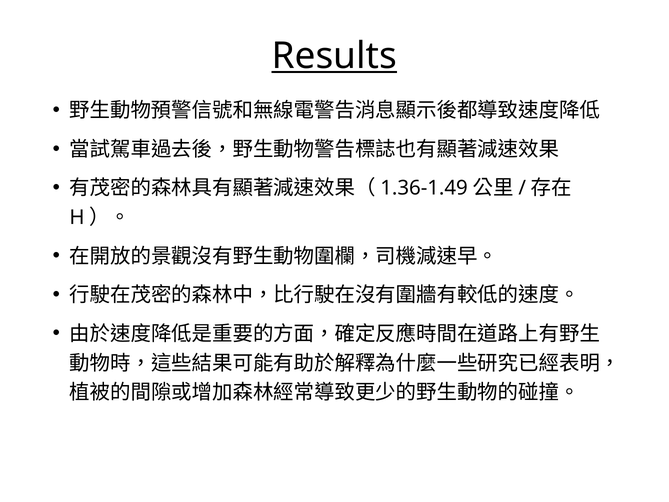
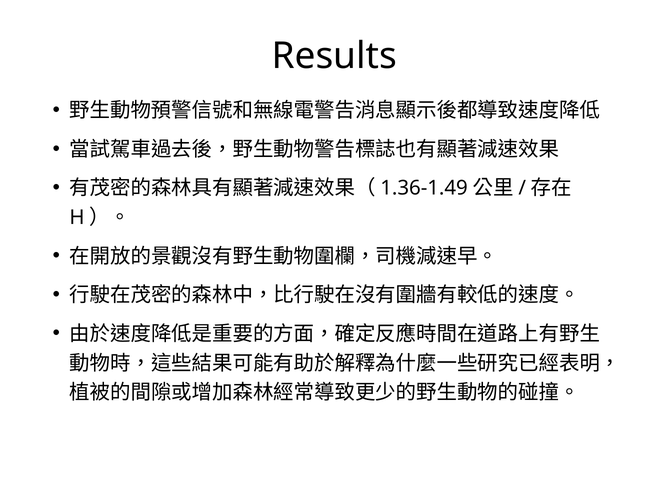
Results underline: present -> none (334, 56)
